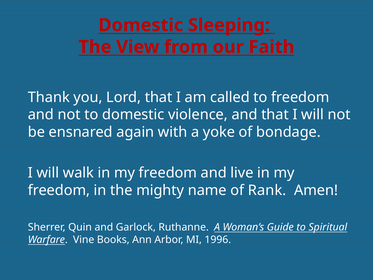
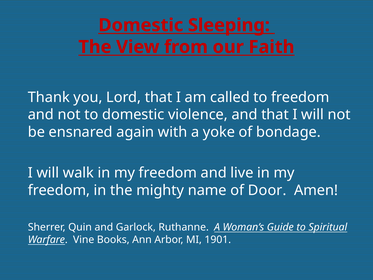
Rank: Rank -> Door (267, 190)
1996: 1996 -> 1901 (218, 240)
